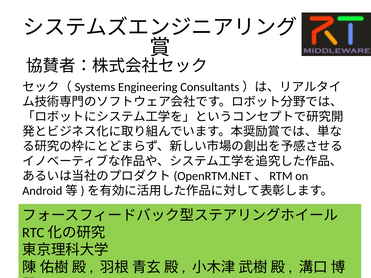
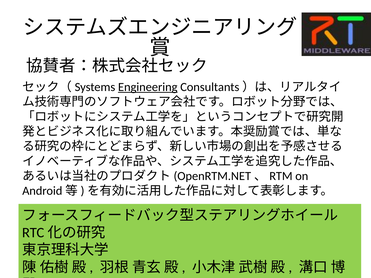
Engineering underline: none -> present (148, 87)
